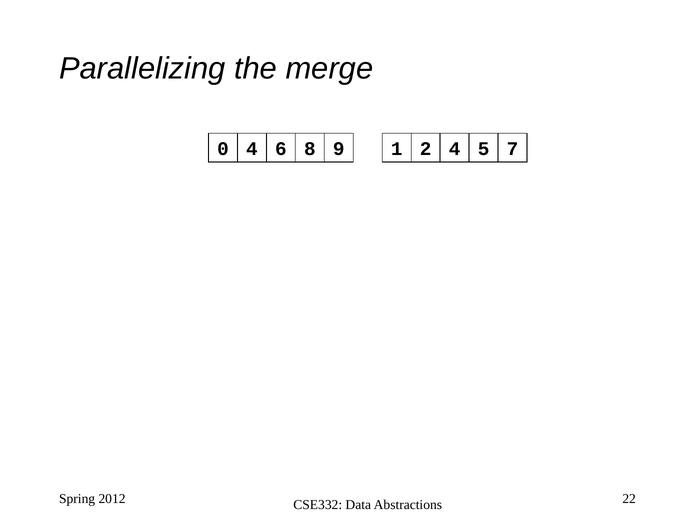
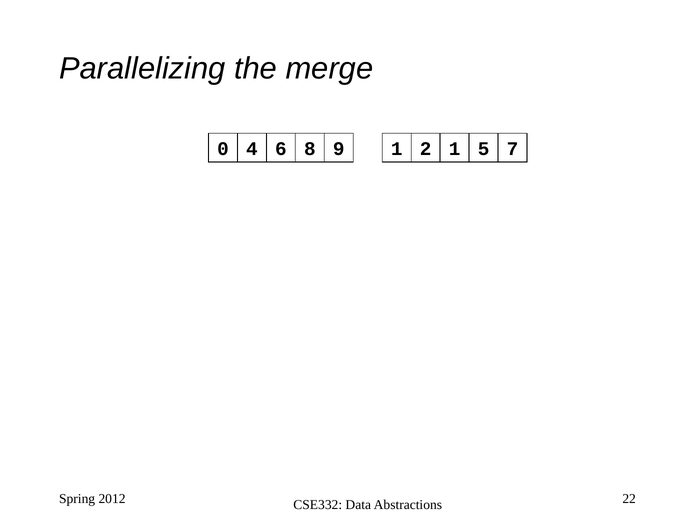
2 4: 4 -> 1 (455, 149)
